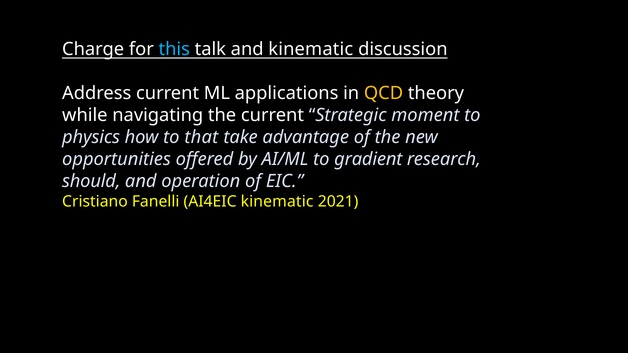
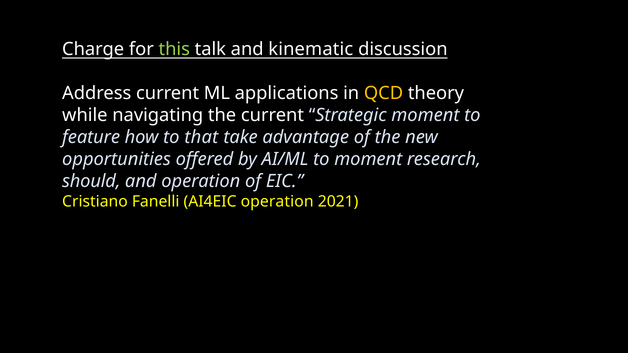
this colour: light blue -> light green (174, 49)
physics: physics -> feature (91, 137)
to gradient: gradient -> moment (368, 159)
AI4EIC kinematic: kinematic -> operation (277, 202)
